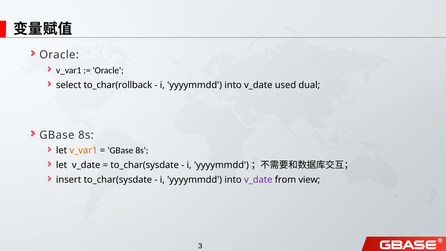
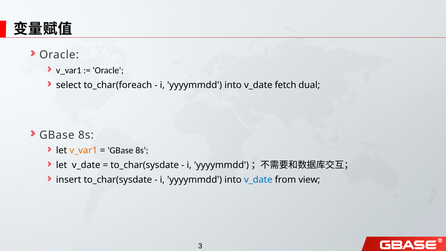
to_char(rollback: to_char(rollback -> to_char(foreach (118, 85)
used: used -> fetch (286, 85)
v_date colour: purple -> blue (258, 180)
